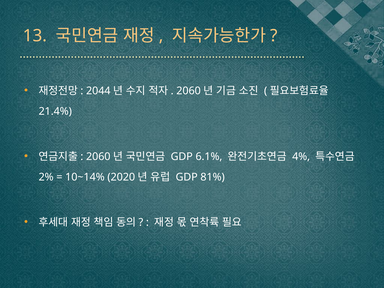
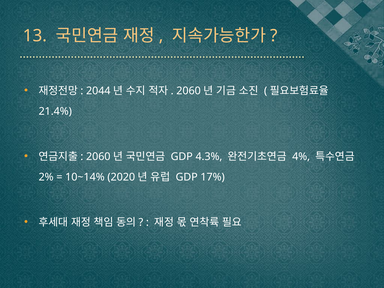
6.1%: 6.1% -> 4.3% (209, 157)
81%: 81% -> 17% (213, 177)
